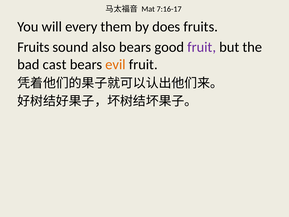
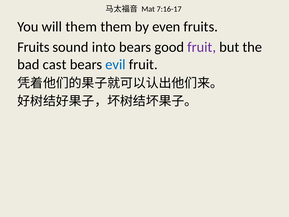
will every: every -> them (81, 27)
does: does -> even (166, 27)
also: also -> into (104, 47)
evil colour: orange -> blue (116, 64)
